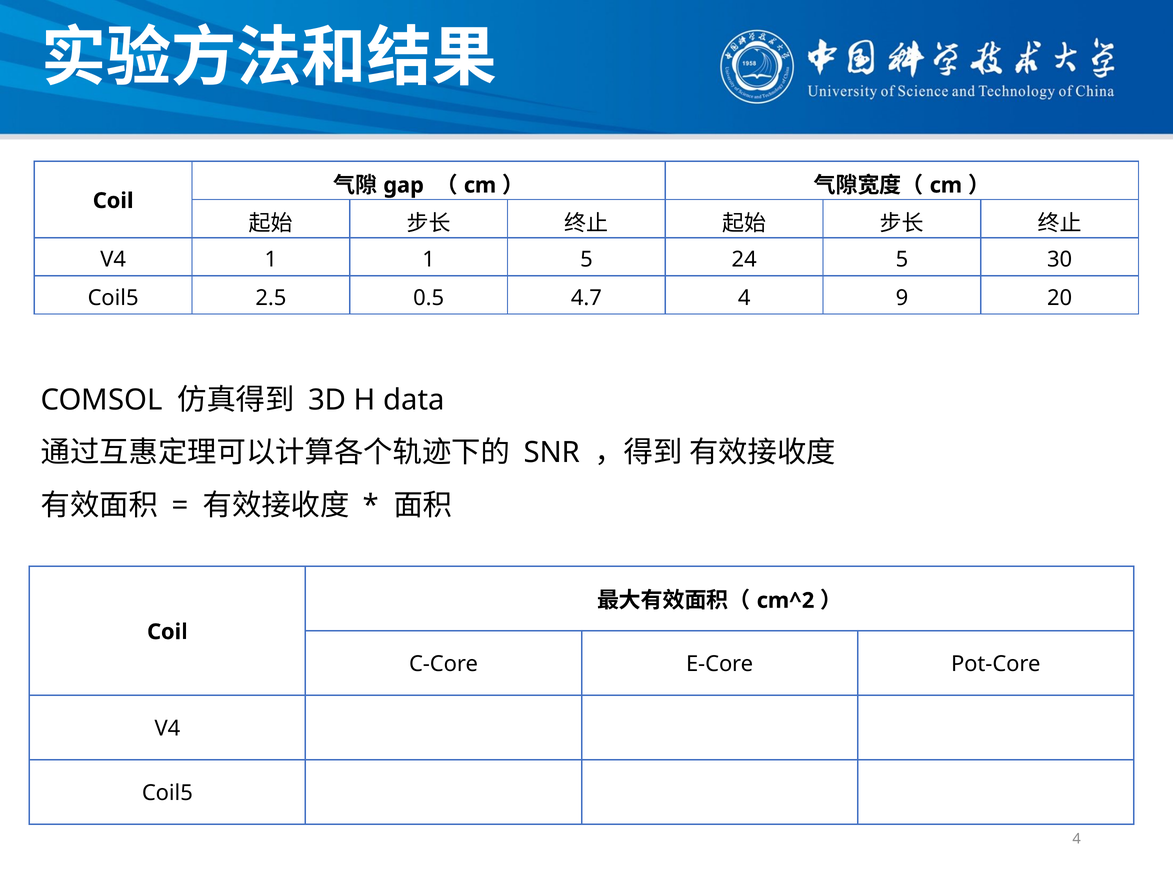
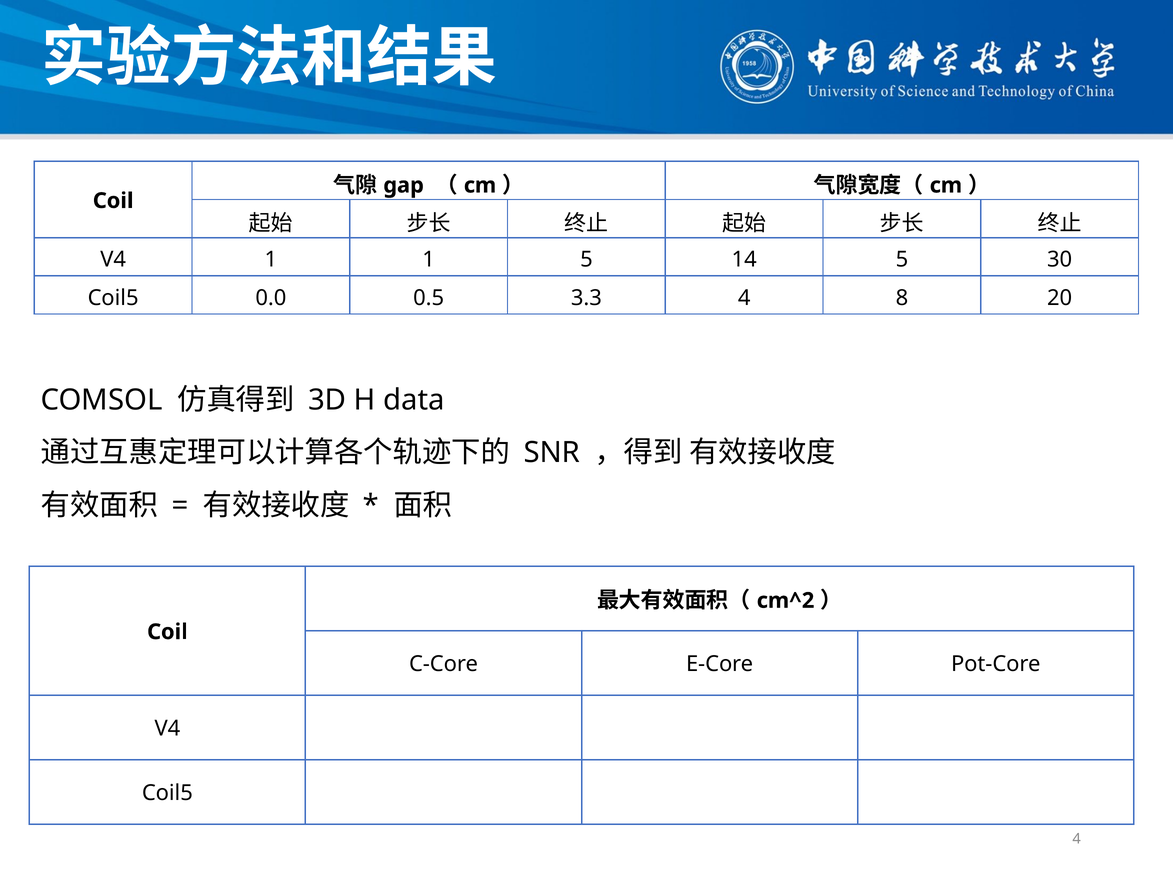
24: 24 -> 14 (744, 260)
2.5: 2.5 -> 0.0 (271, 298)
4.7: 4.7 -> 3.3 (586, 298)
9: 9 -> 8 (902, 298)
